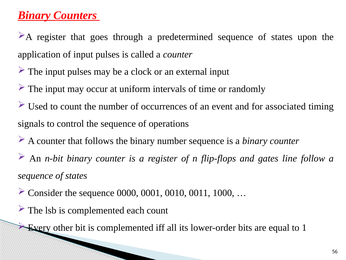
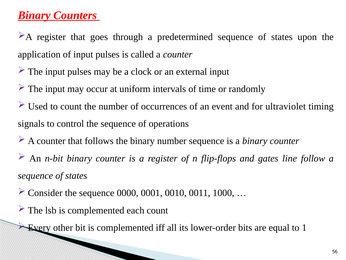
associated: associated -> ultraviolet (286, 106)
